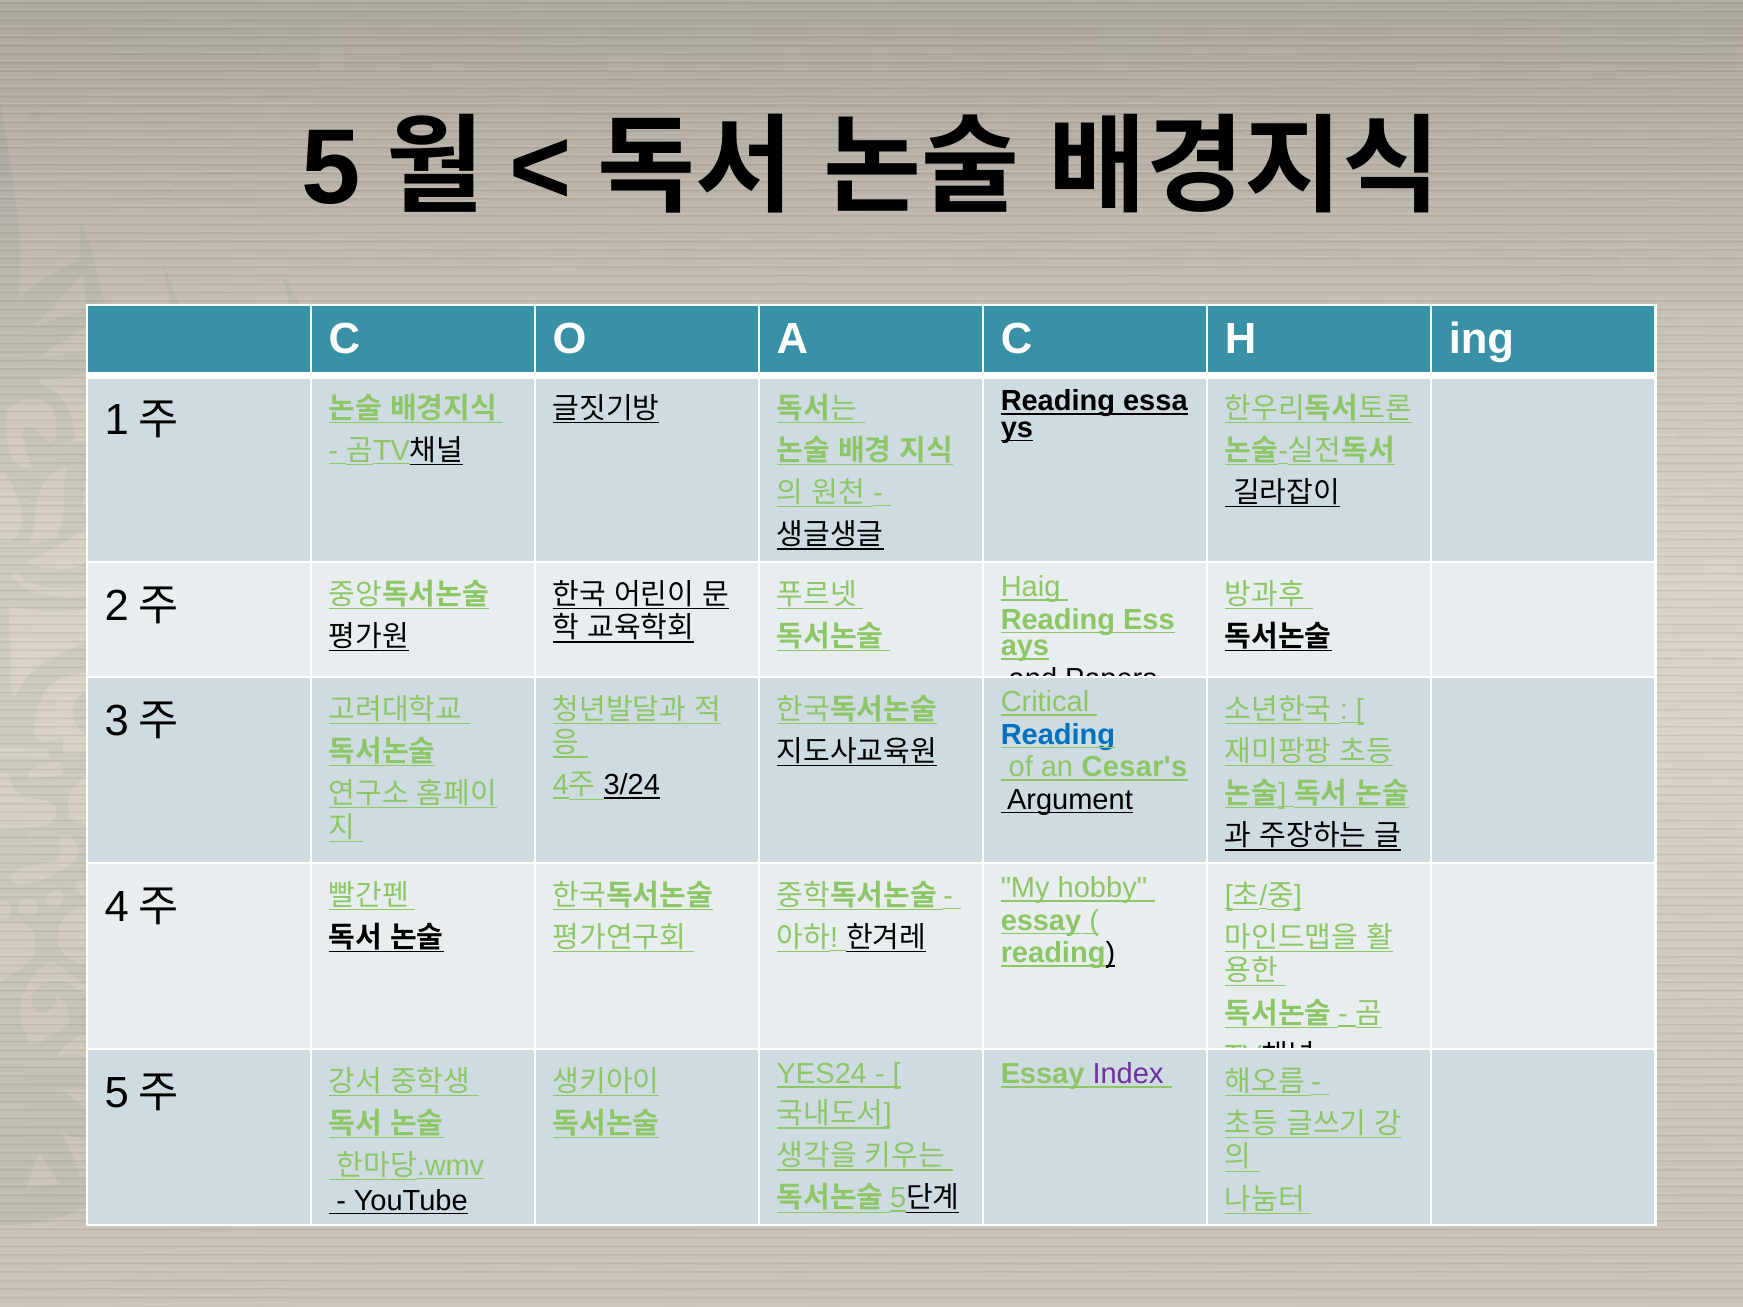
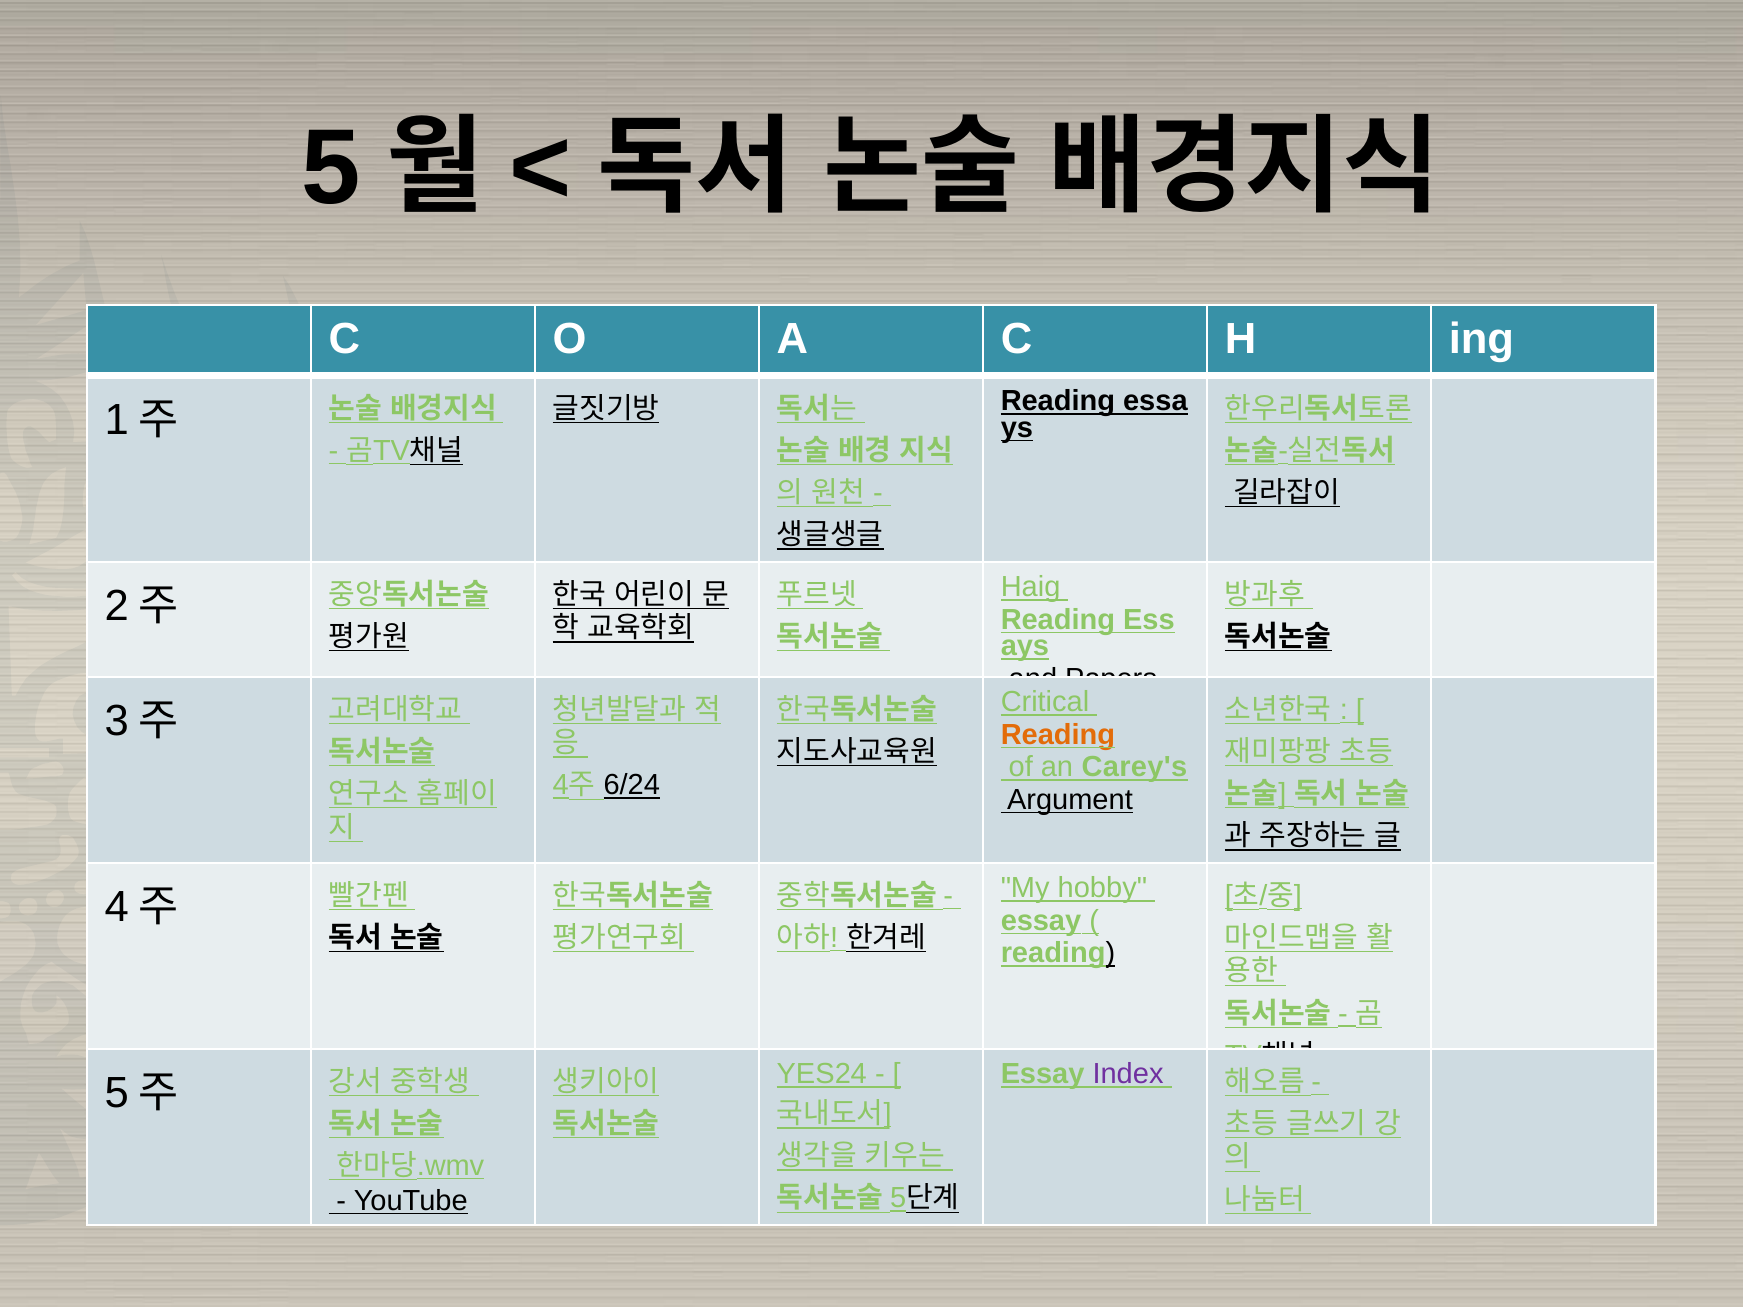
Reading colour: blue -> orange (1058, 735)
Cesar's: Cesar's -> Carey's (1134, 767)
3/24: 3/24 -> 6/24 (632, 785)
